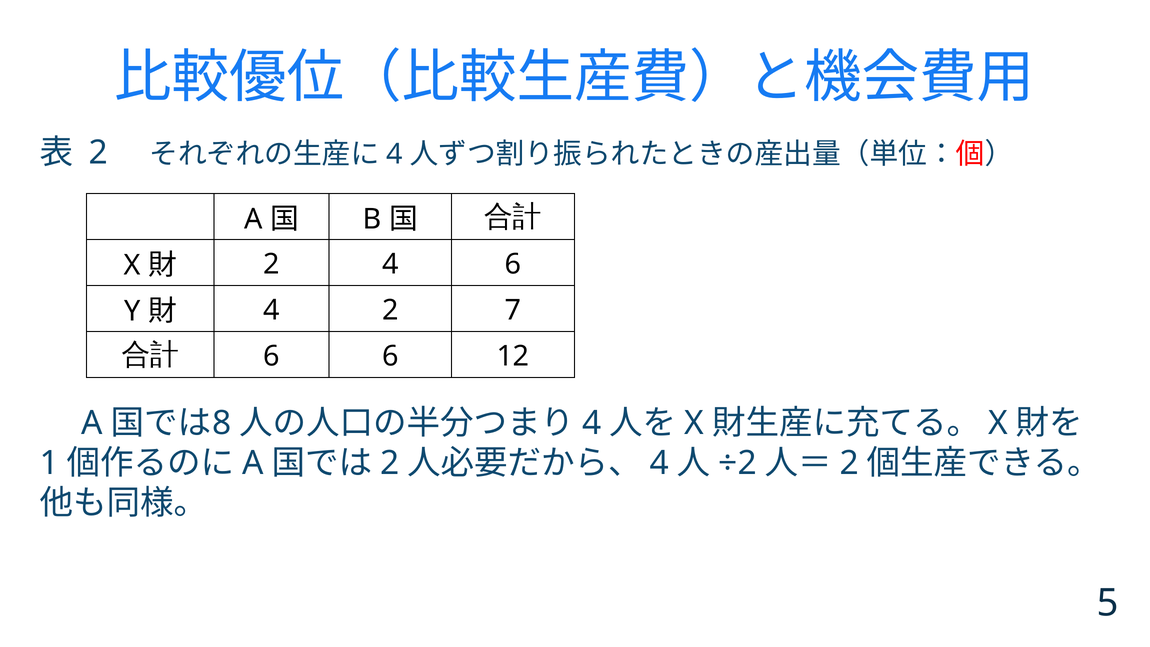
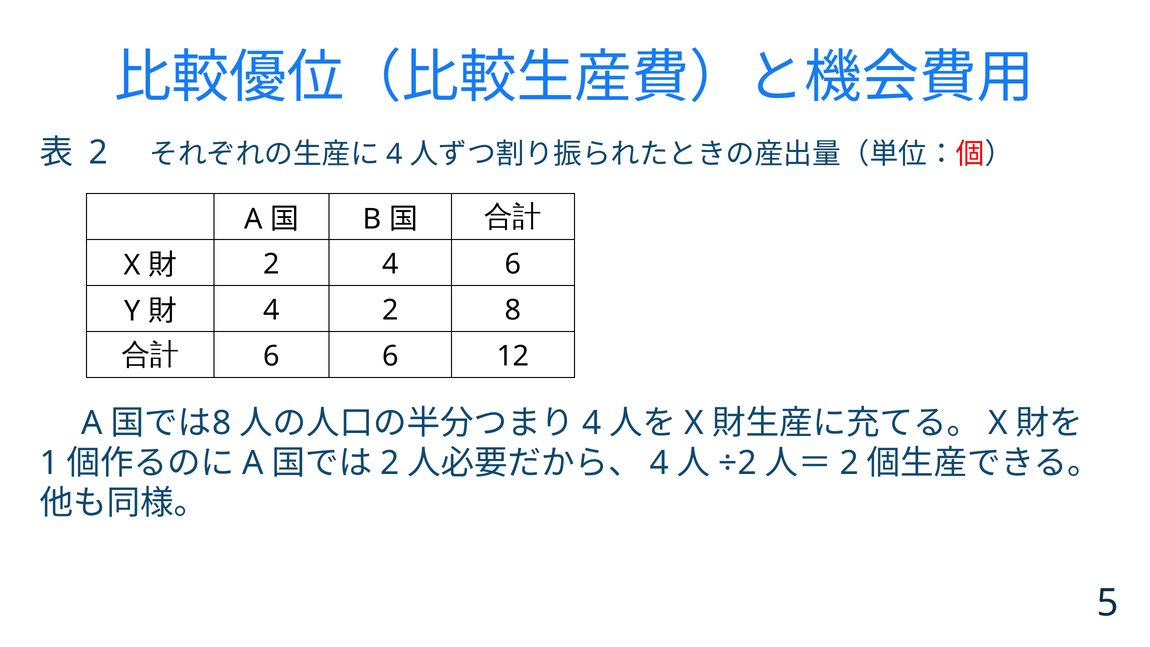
2 7: 7 -> 8 (513, 310)
